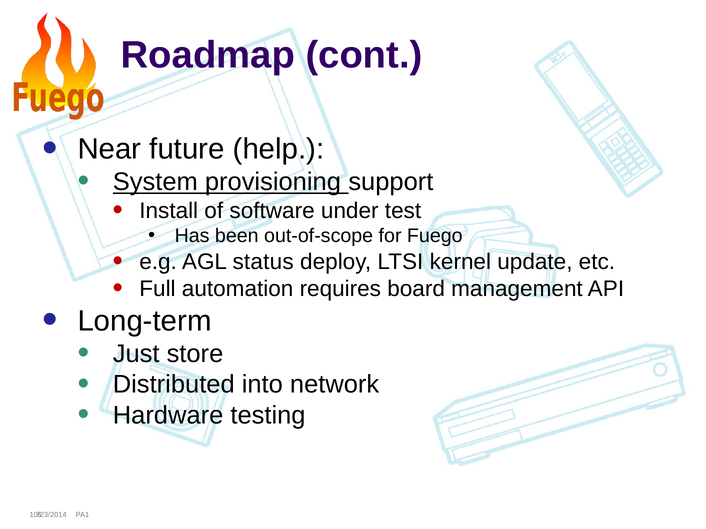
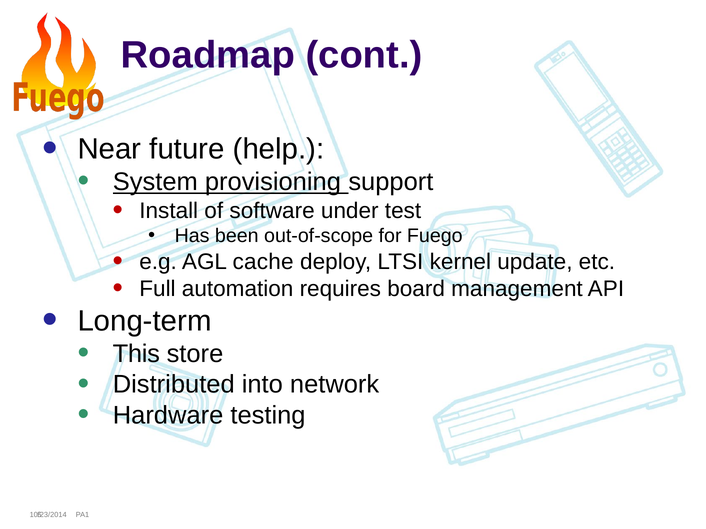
status: status -> cache (263, 262)
Just: Just -> This (136, 354)
